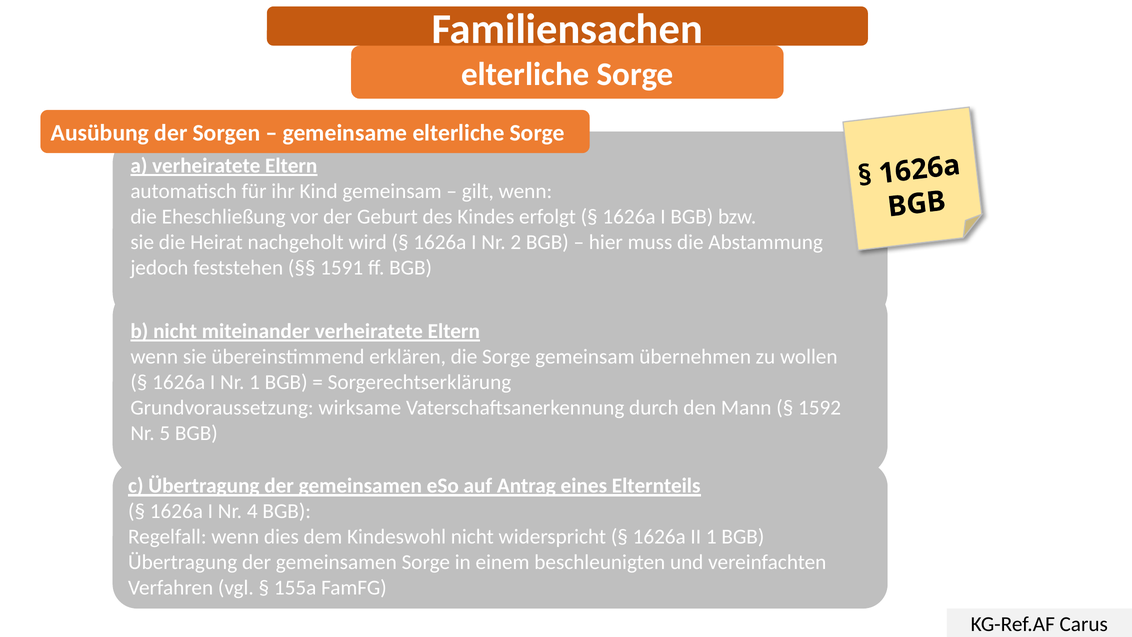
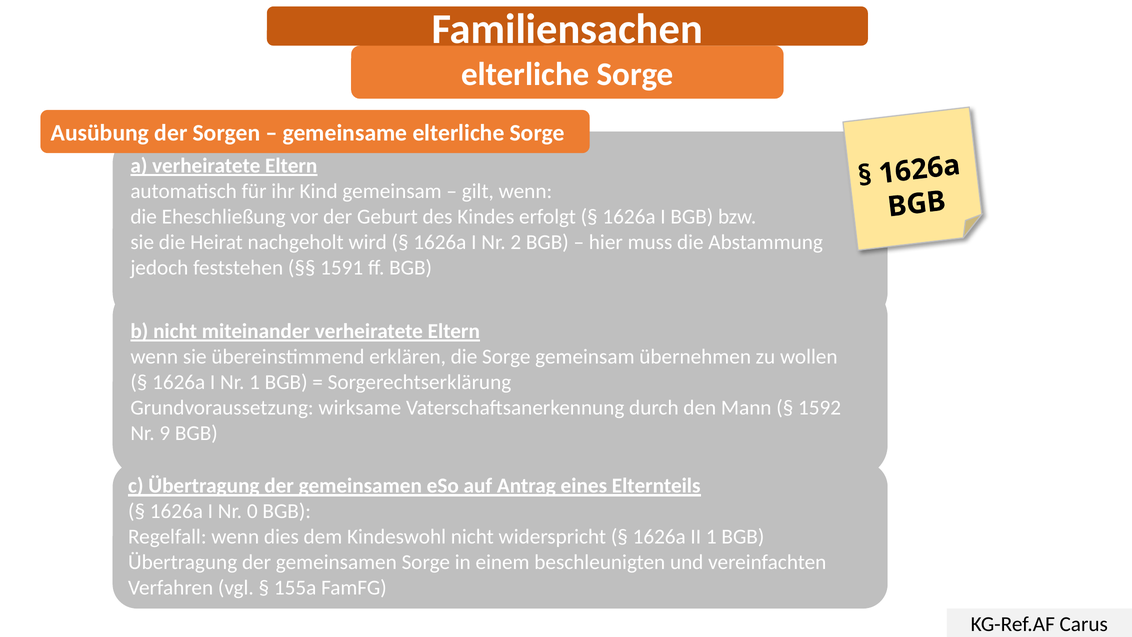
5: 5 -> 9 (165, 433)
4: 4 -> 0 (252, 511)
